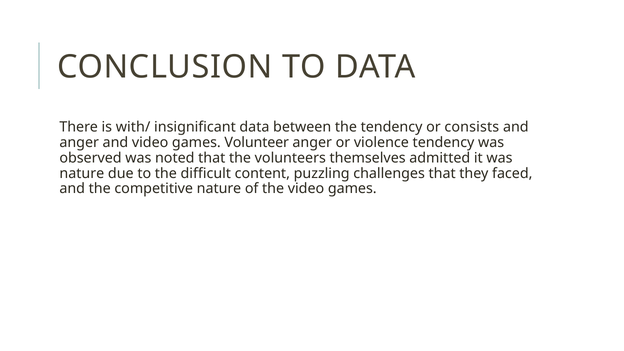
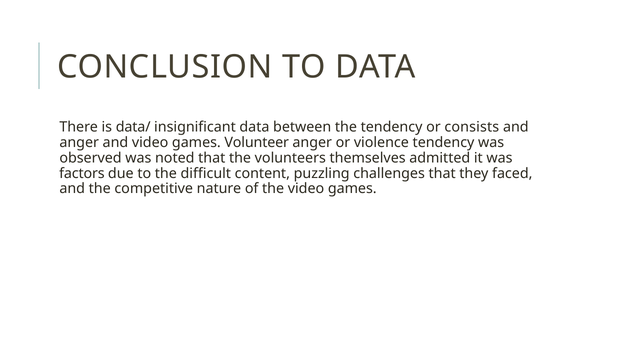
with/: with/ -> data/ (133, 127)
nature: nature -> factors (82, 173)
